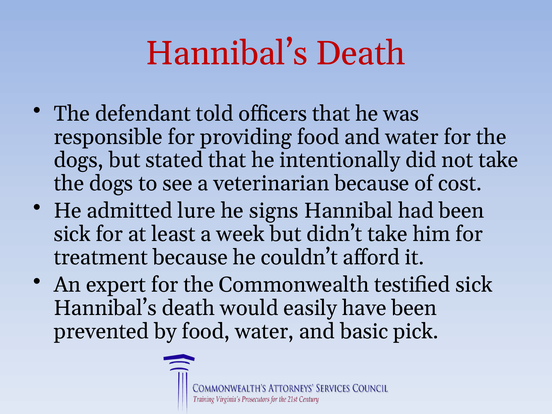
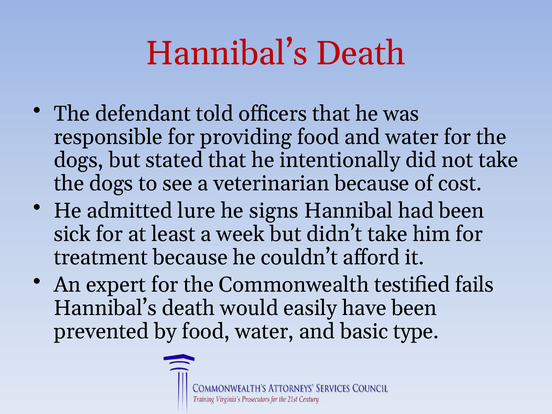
testified sick: sick -> fails (474, 285)
pick: pick -> type (416, 331)
